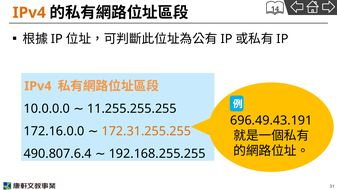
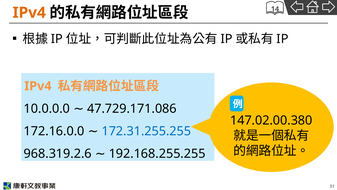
11.255.255.255: 11.255.255.255 -> 47.729.171.086 (132, 108)
696.49.43.191: 696.49.43.191 -> 147.02.00.380 (271, 120)
172.31.255.255 colour: orange -> blue (146, 131)
490.807.6.4: 490.807.6.4 -> 968.319.2.6 (58, 154)
